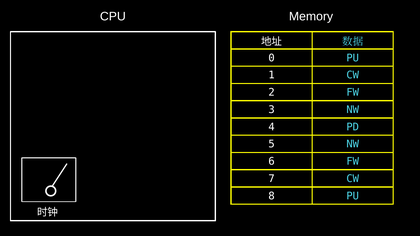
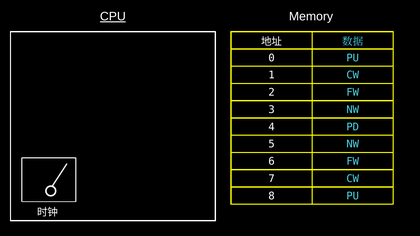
CPU underline: none -> present (113, 17)
